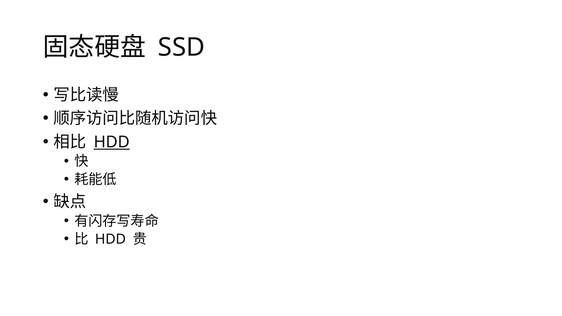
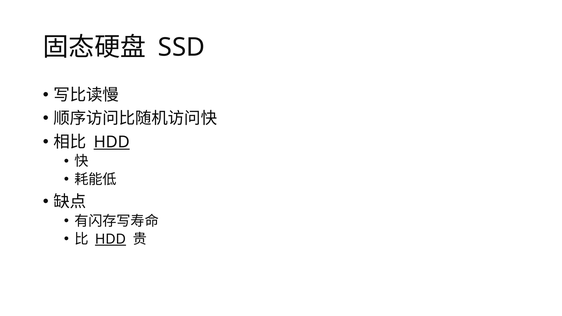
HDD underline: none -> present (110, 239)
